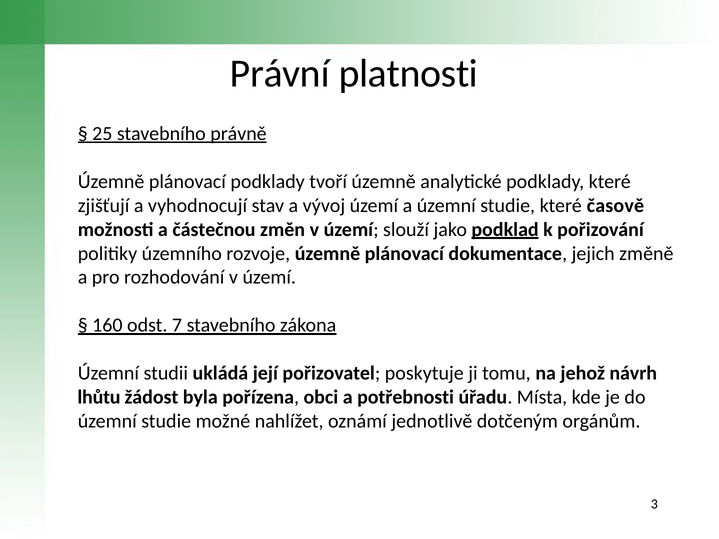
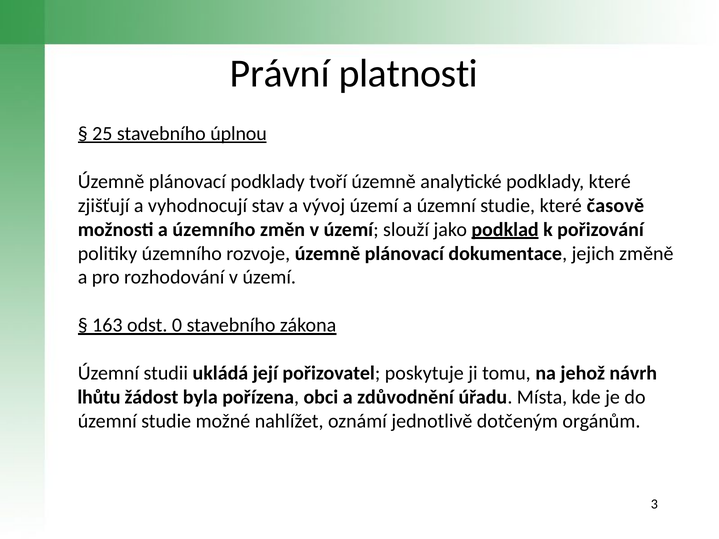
právně: právně -> úplnou (239, 134)
a částečnou: částečnou -> územního (214, 230)
160: 160 -> 163 (107, 325)
7: 7 -> 0 (177, 325)
potřebnosti: potřebnosti -> zdůvodnění (406, 397)
